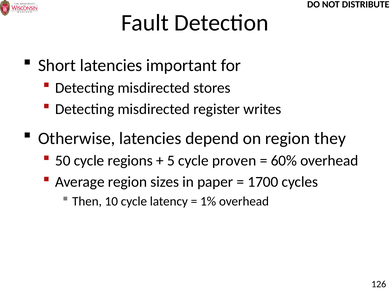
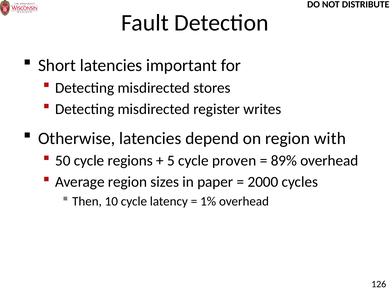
they: they -> with (330, 139)
60%: 60% -> 89% (284, 161)
1700: 1700 -> 2000 (263, 182)
